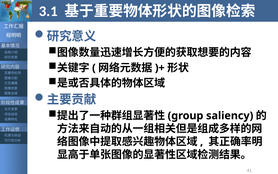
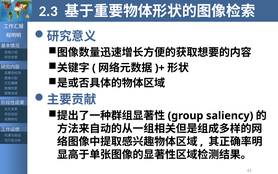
3.1: 3.1 -> 2.3 (48, 11)
